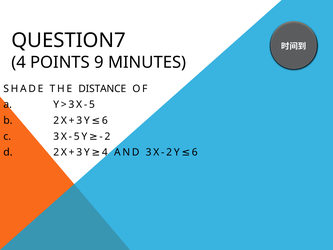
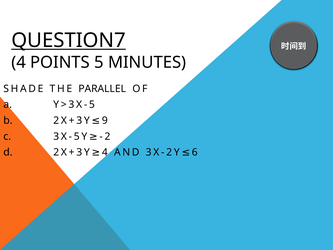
QUESTION7 underline: none -> present (69, 40)
POINTS 9: 9 -> 5 (99, 62)
DISTANCE: DISTANCE -> PARALLEL (102, 89)
6: 6 -> 9 (105, 120)
